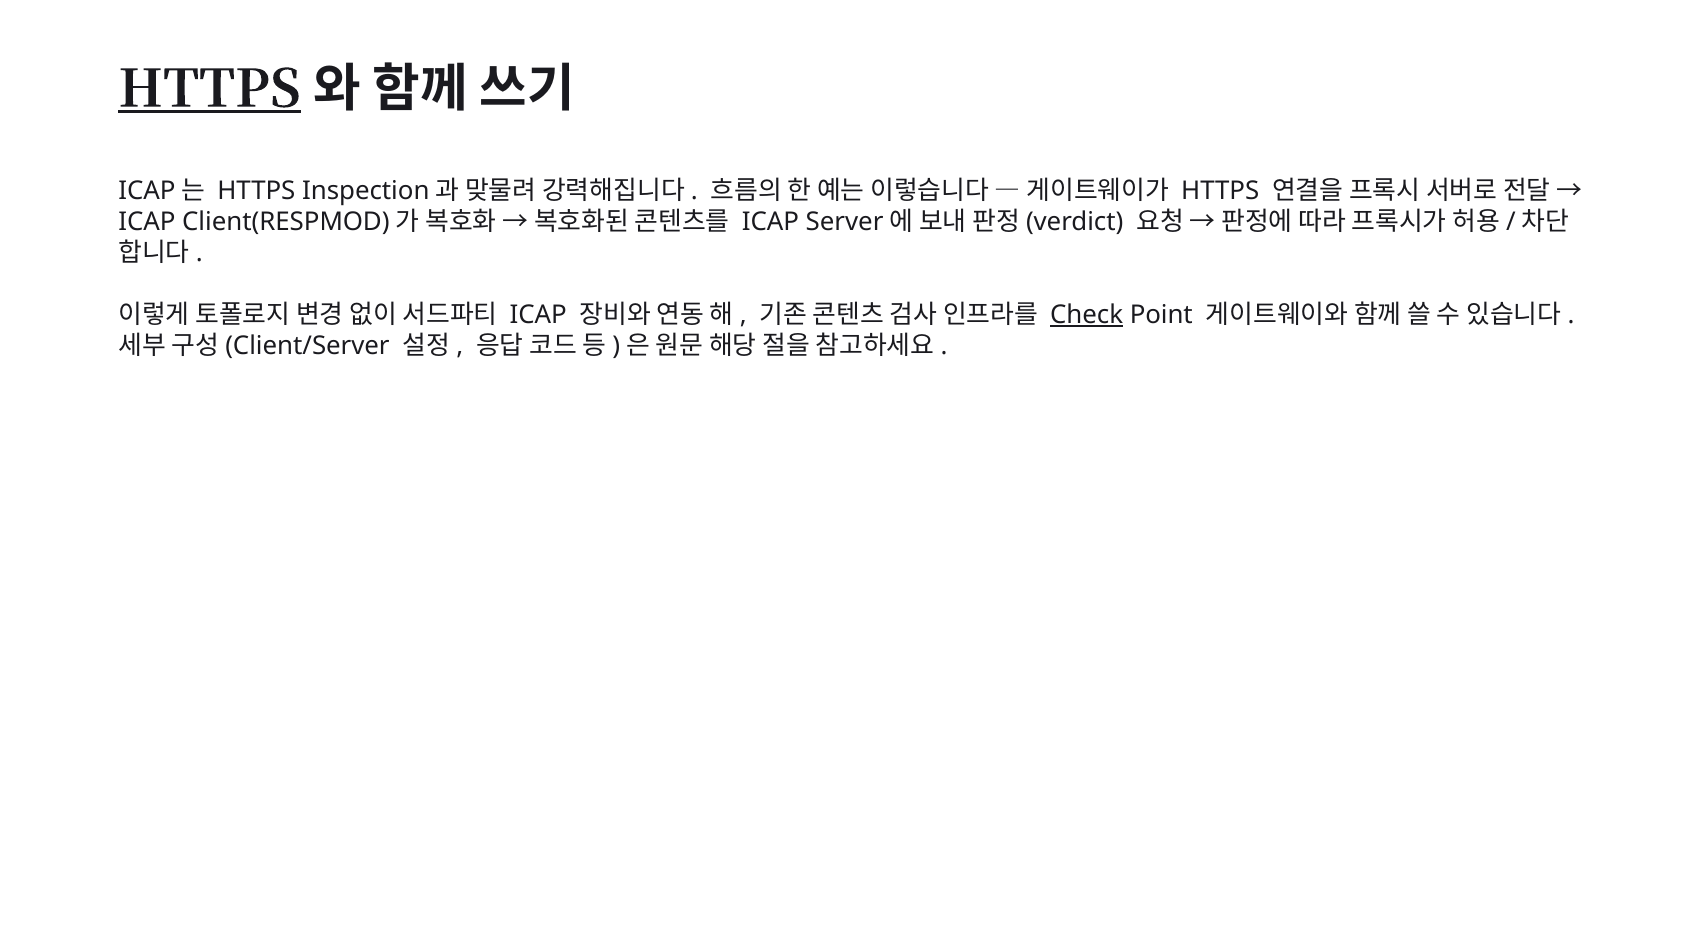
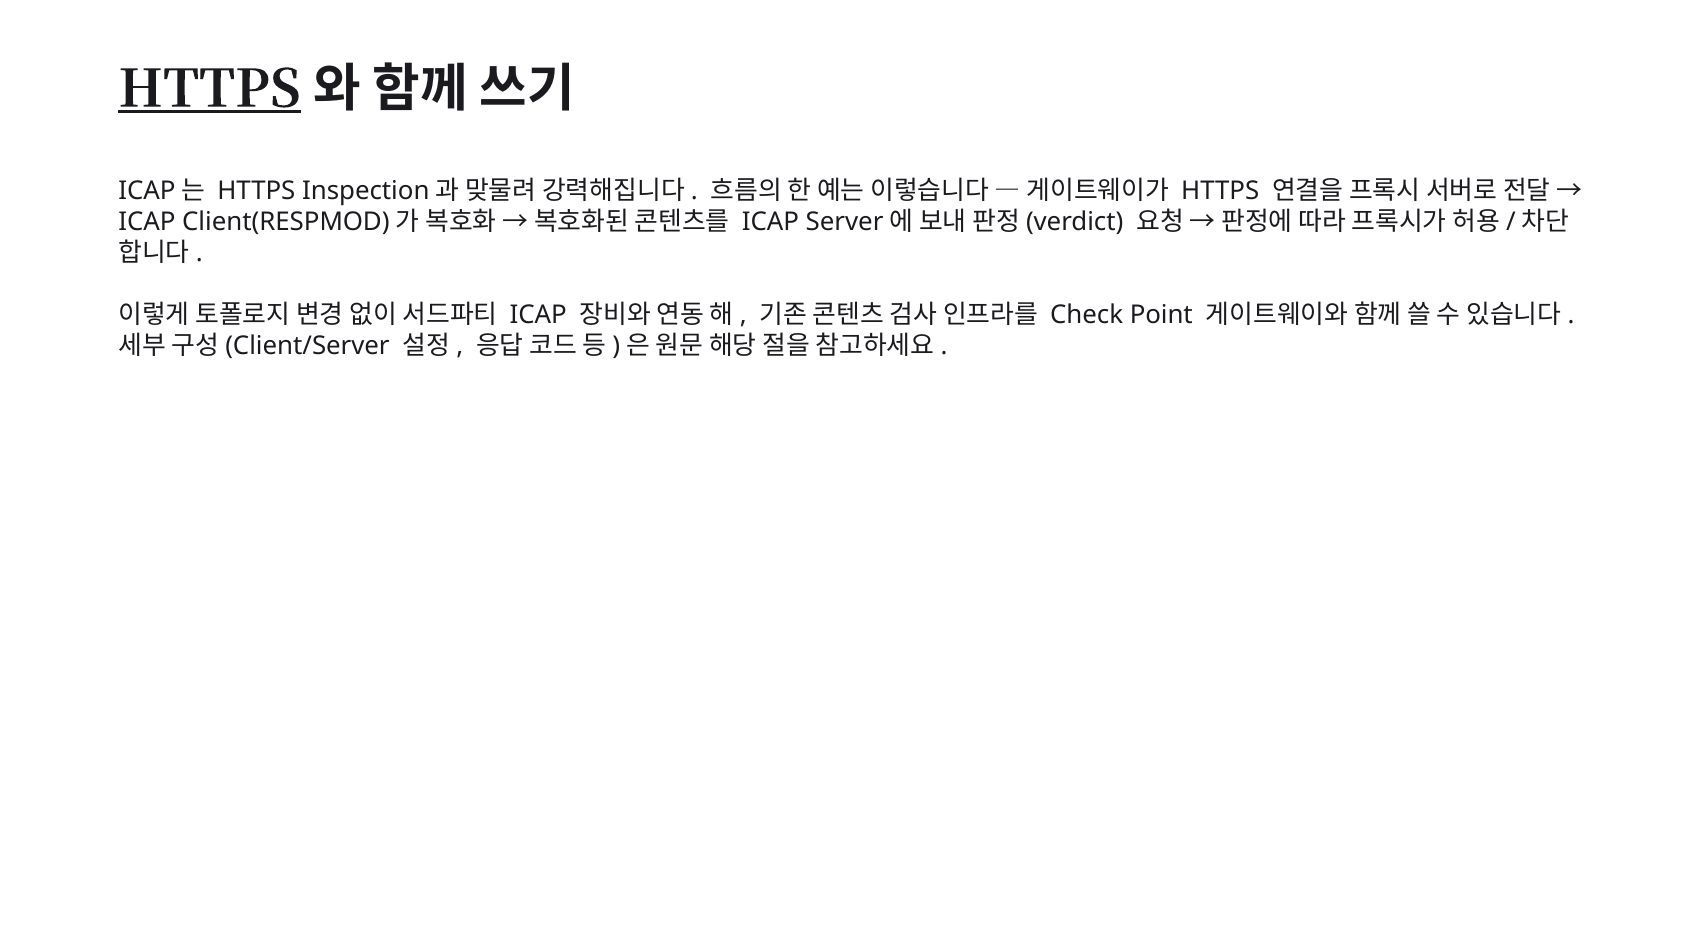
Check underline: present -> none (1087, 315)
